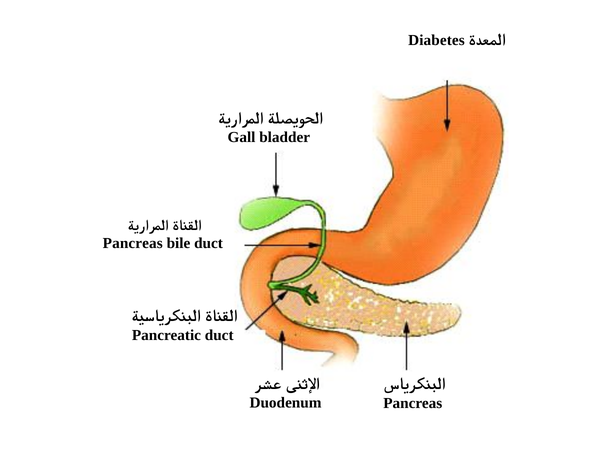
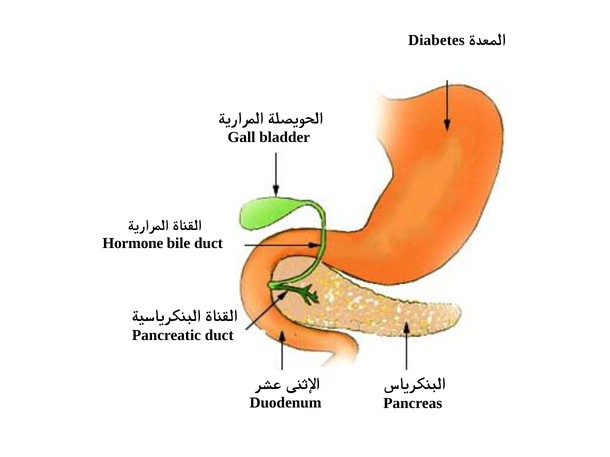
Pancreas: Pancreas -> Hormone (133, 244)
